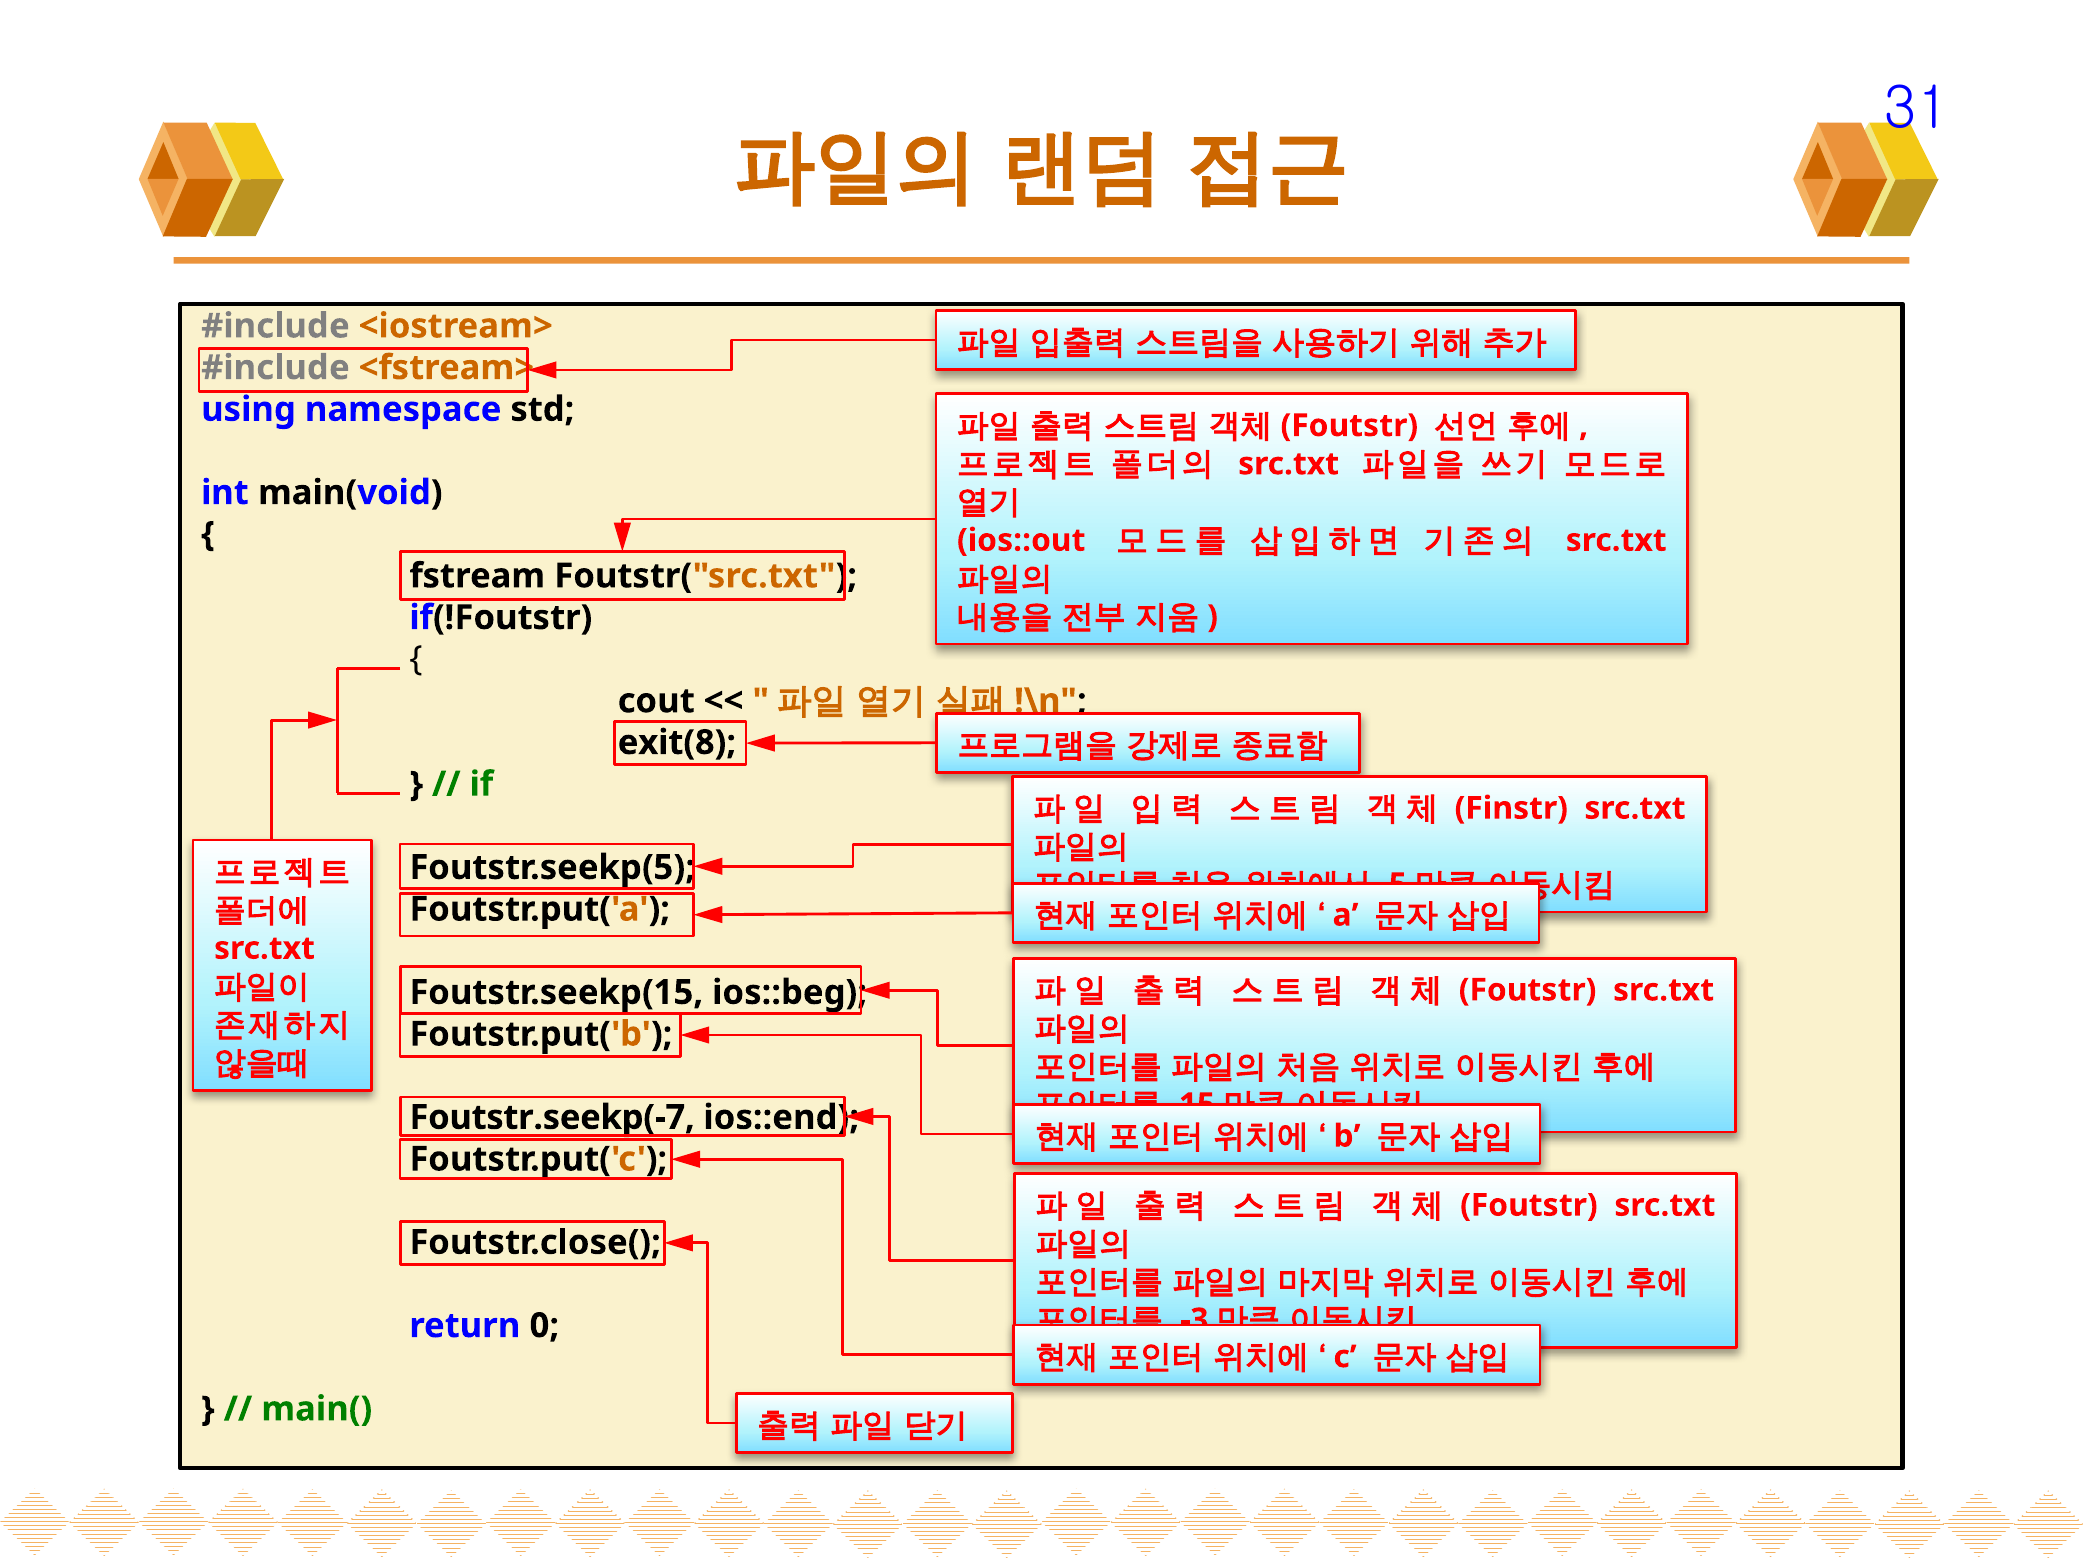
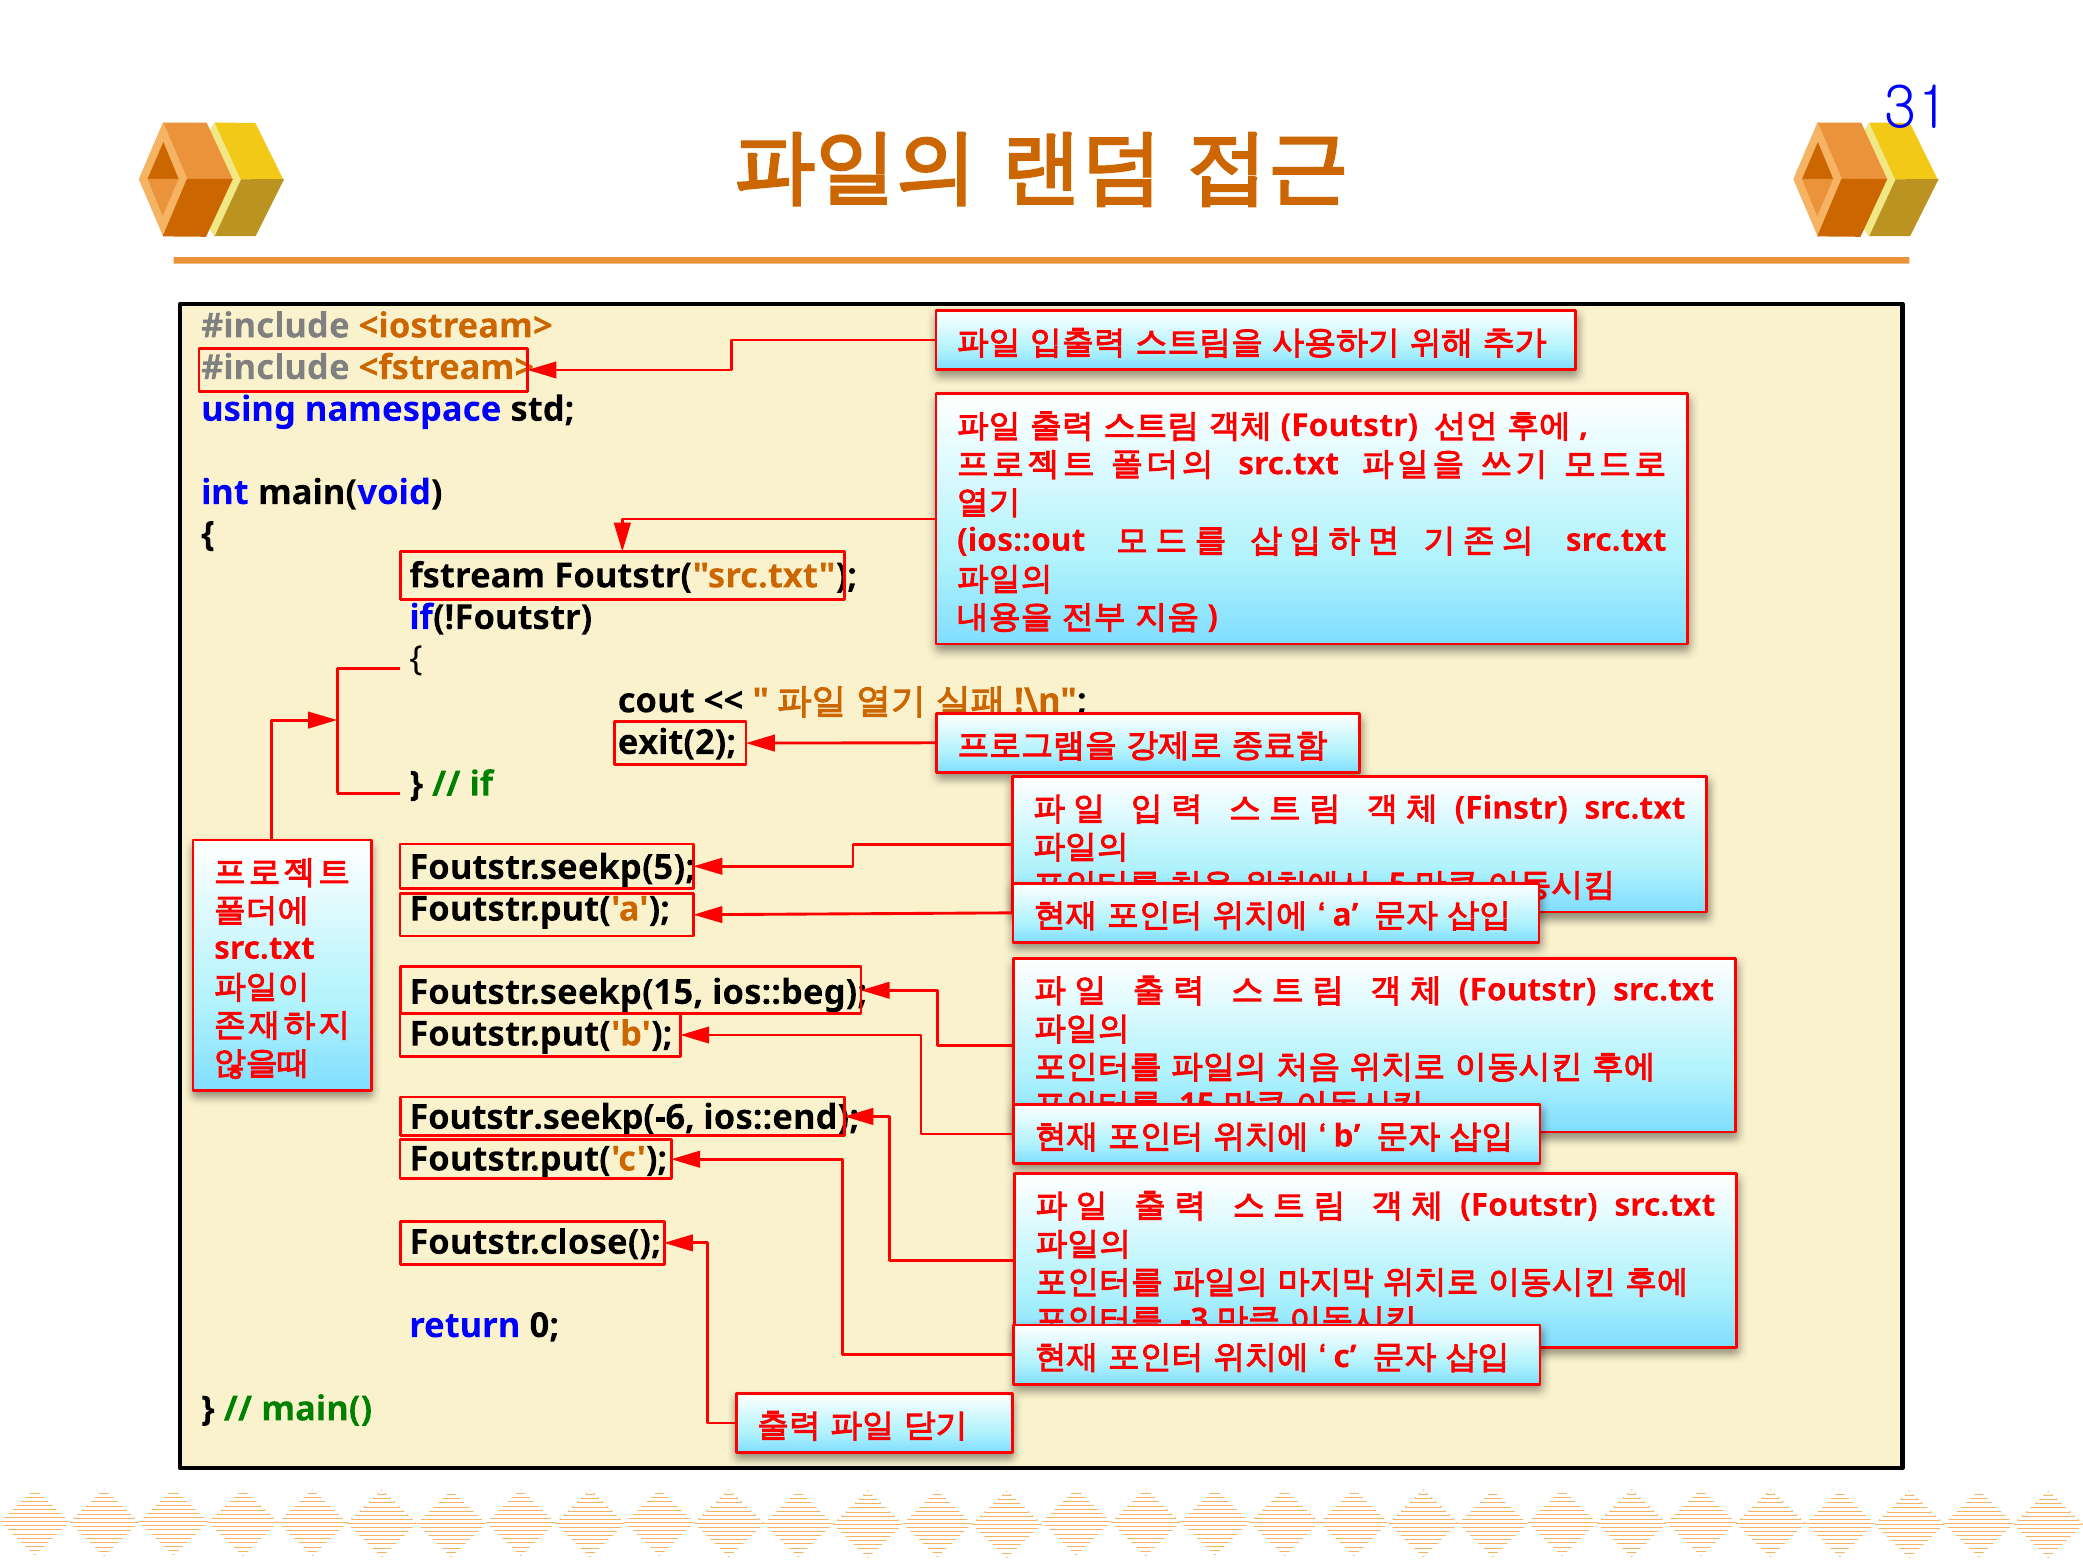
exit(8: exit(8 -> exit(2 (677, 743)
Foutstr.seekp(-7: Foutstr.seekp(-7 -> Foutstr.seekp(-6 (552, 1118)
